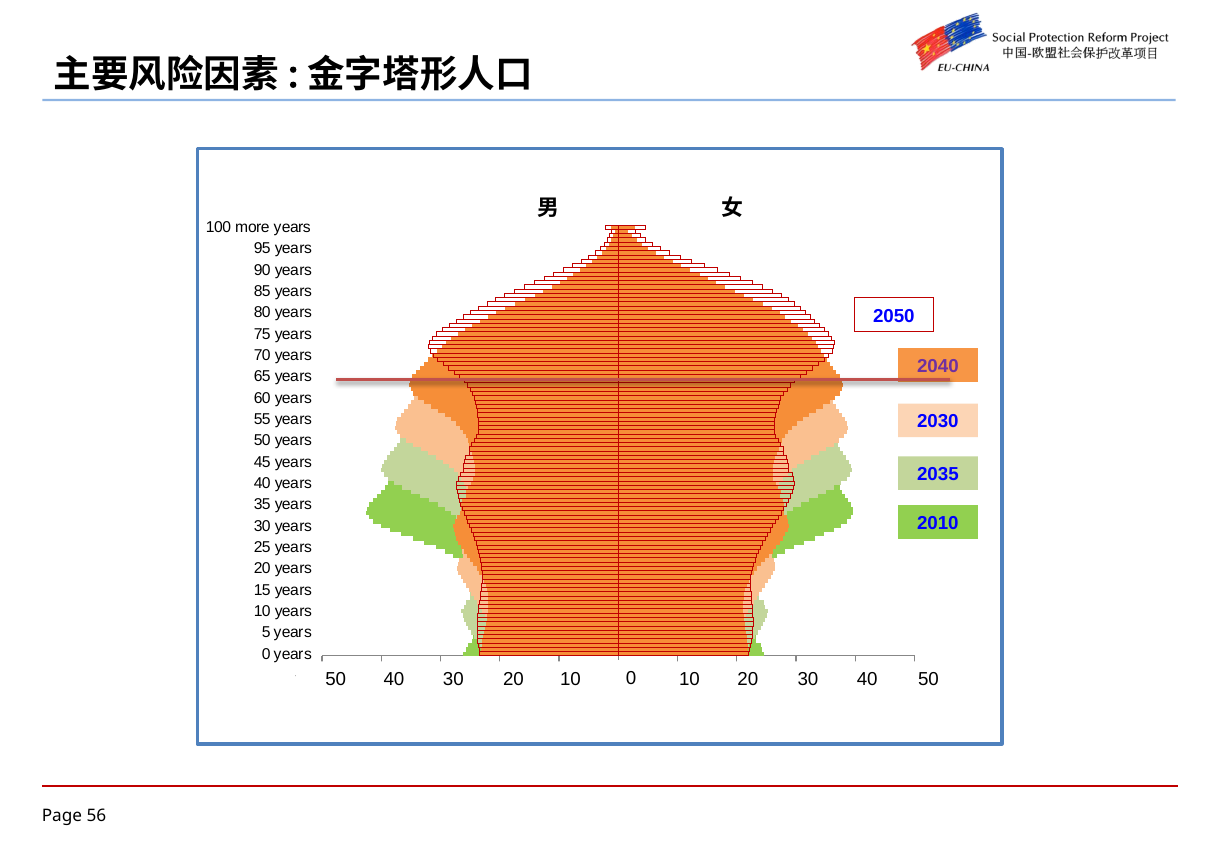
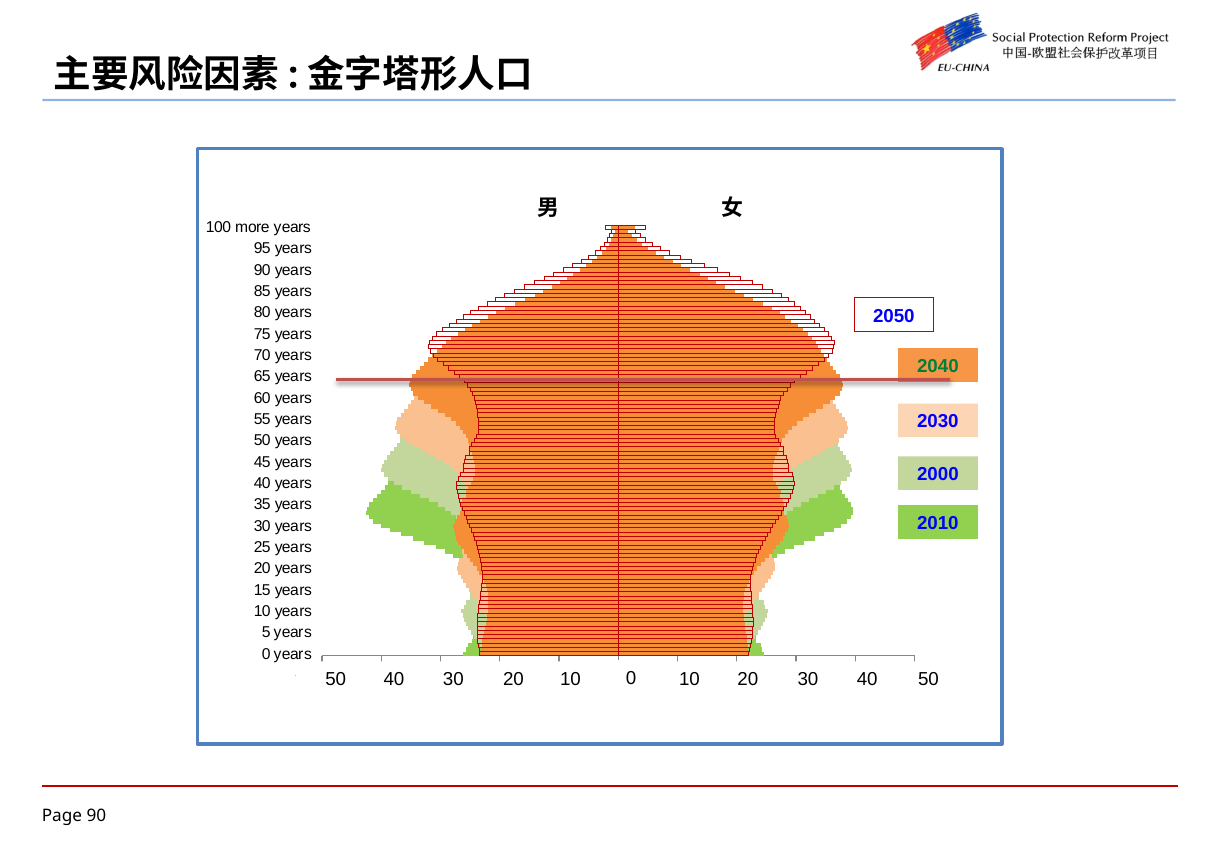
2040 colour: purple -> green (938, 366)
2035: 2035 -> 2000 (938, 474)
56: 56 -> 90 (96, 816)
